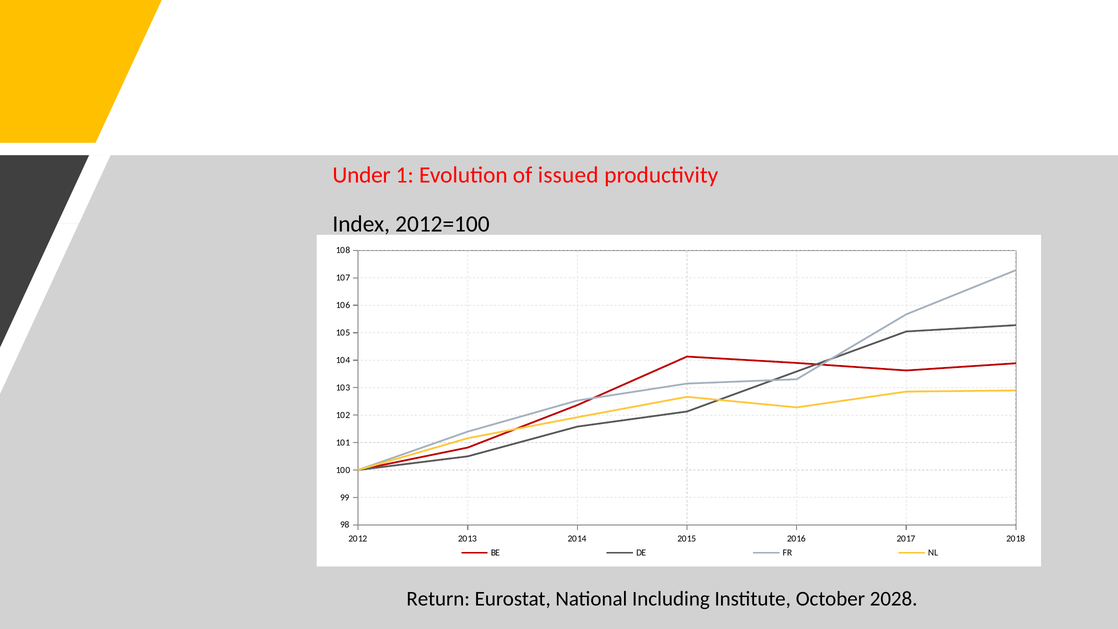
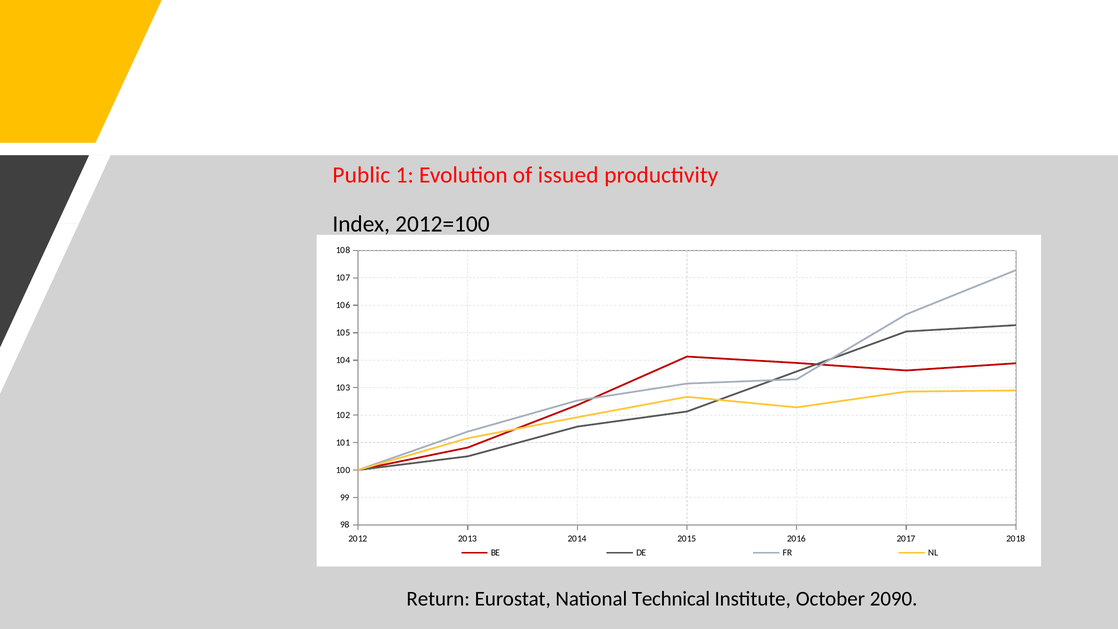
Under: Under -> Public (361, 175)
Including: Including -> Technical (671, 599)
2028: 2028 -> 2090 (894, 599)
